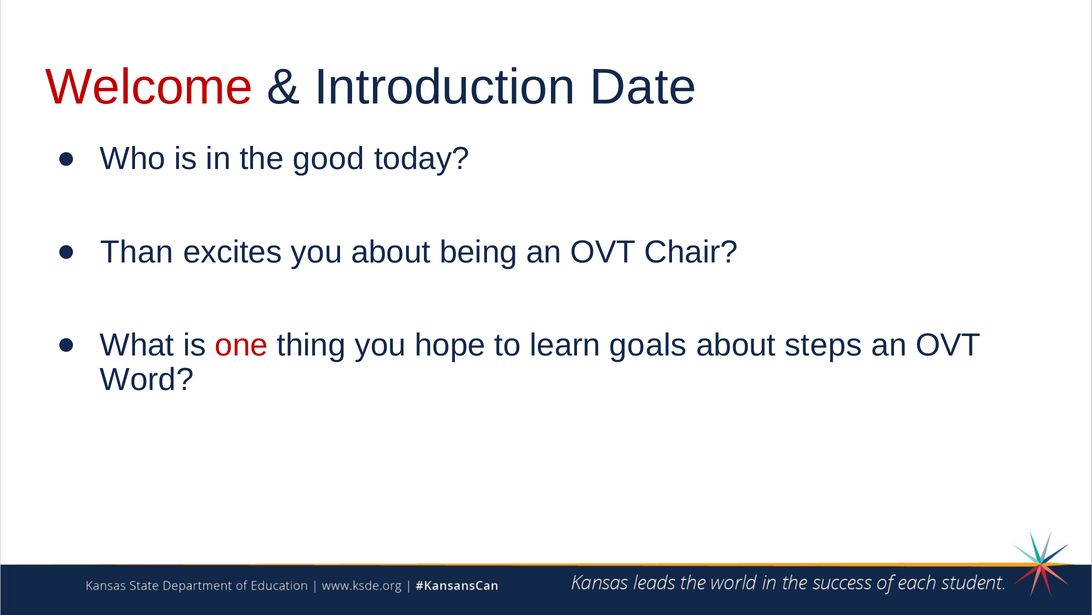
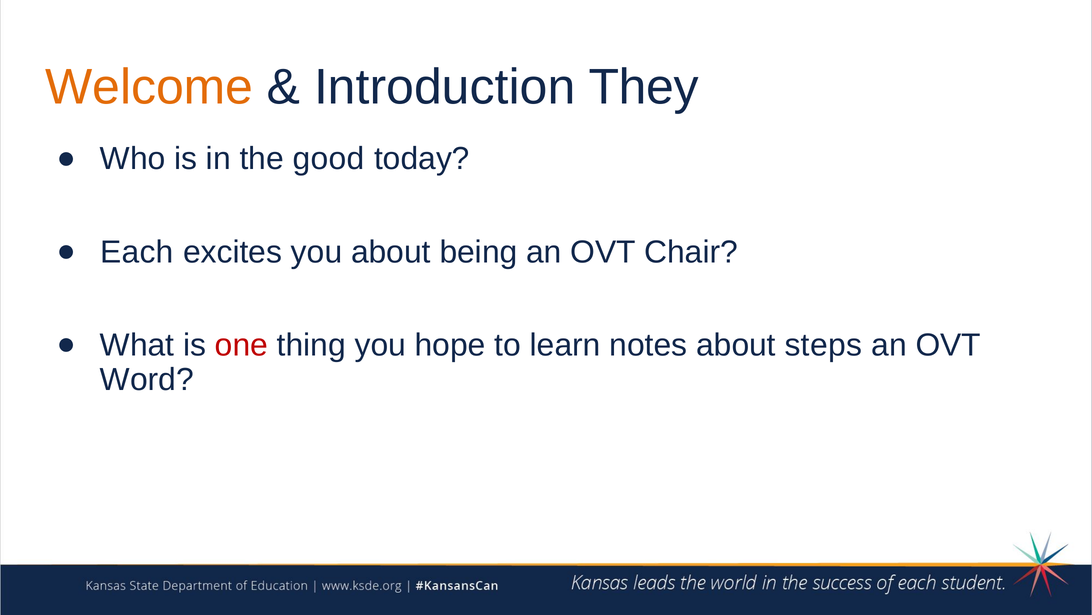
Welcome colour: red -> orange (149, 87)
Date: Date -> They (644, 87)
Than: Than -> Each (137, 252)
goals: goals -> notes (648, 345)
